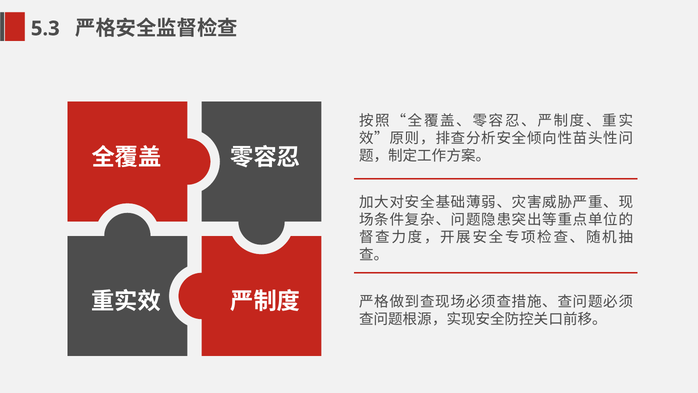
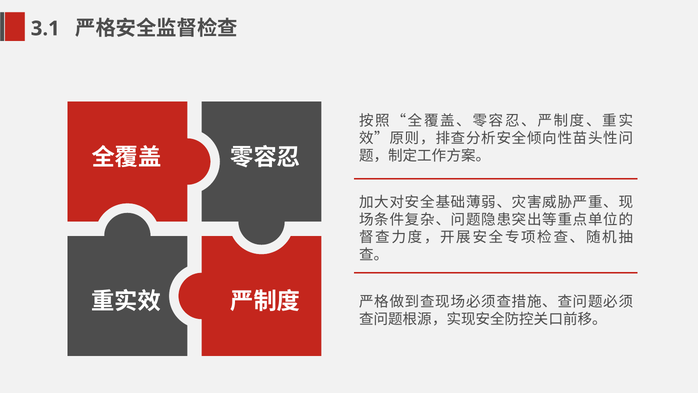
5.3: 5.3 -> 3.1 (45, 29)
